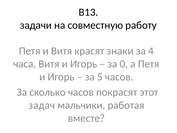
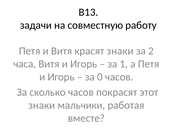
4: 4 -> 2 (151, 51)
0: 0 -> 1 (124, 64)
5: 5 -> 0 (100, 77)
задач: задач -> знаки (42, 105)
